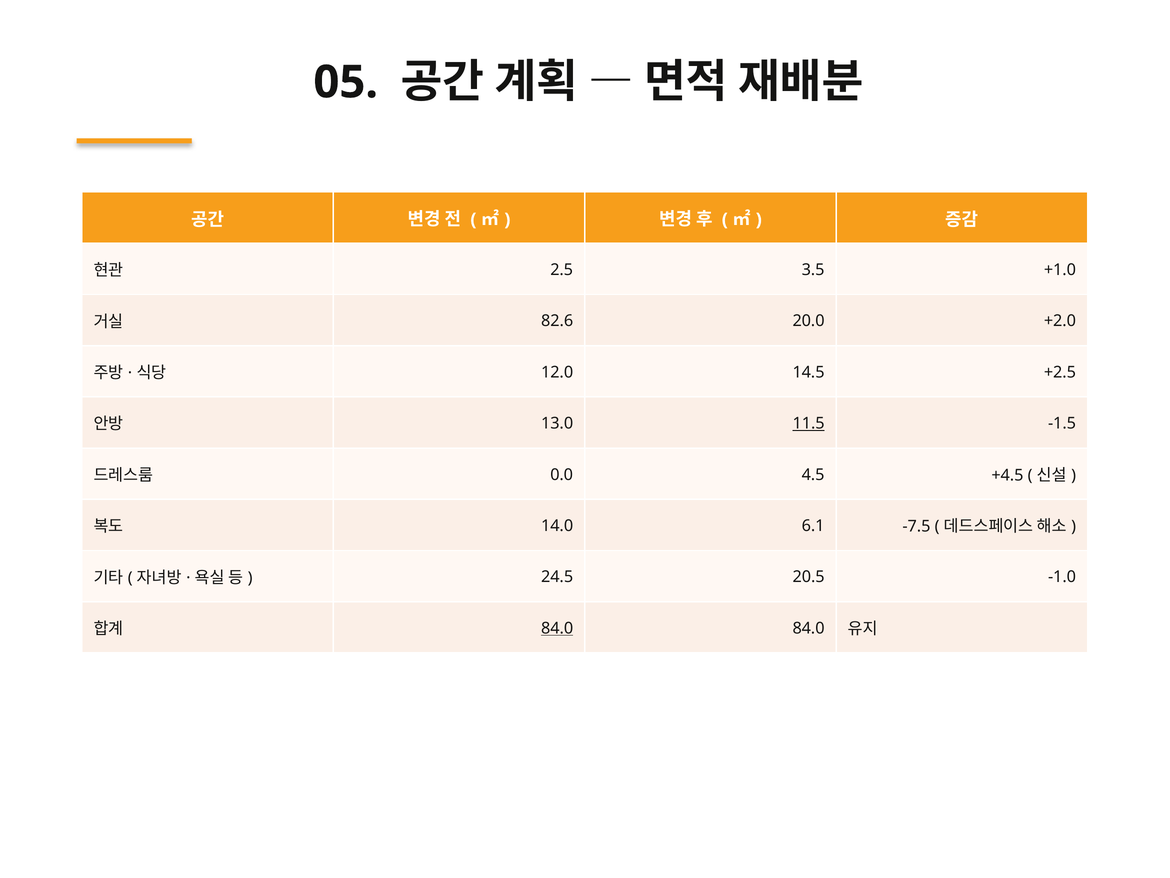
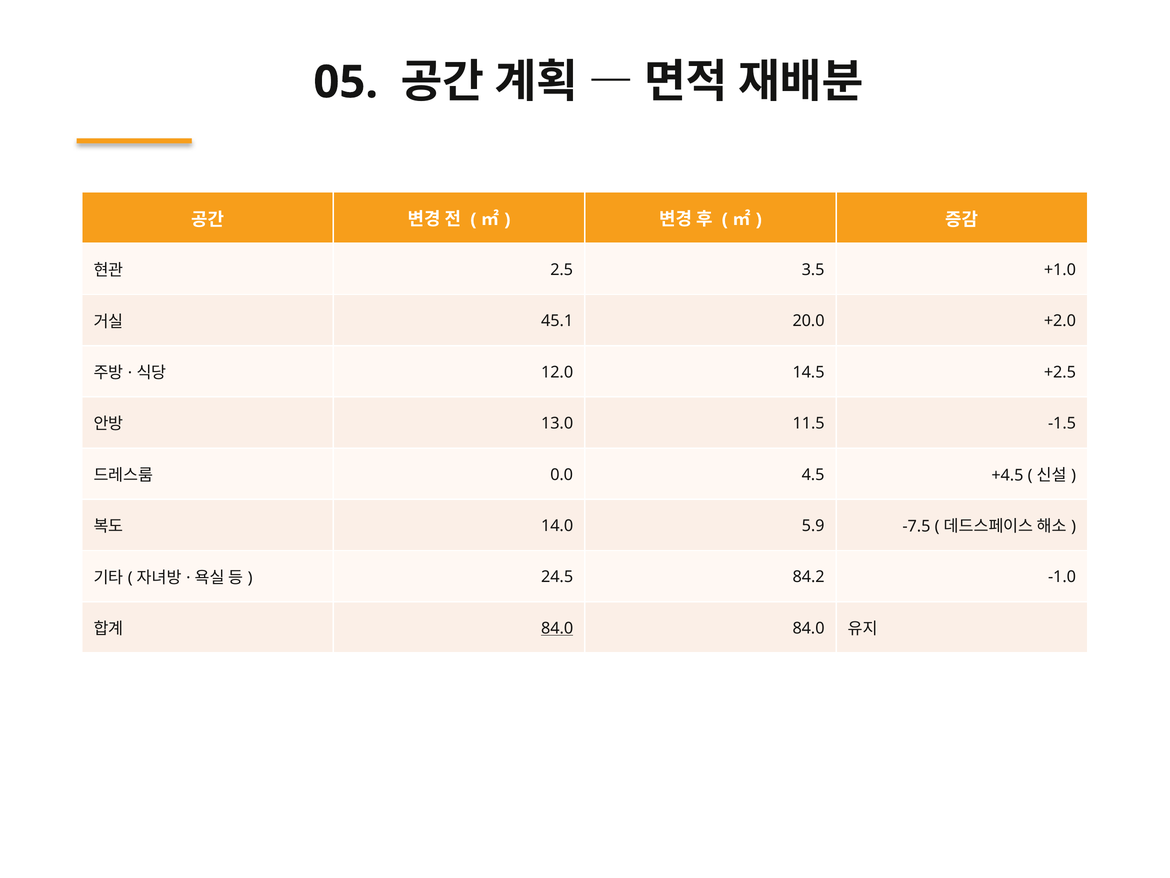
82.6: 82.6 -> 45.1 (557, 321)
11.5 underline: present -> none (809, 423)
6.1: 6.1 -> 5.9 (813, 526)
20.5: 20.5 -> 84.2 (809, 577)
